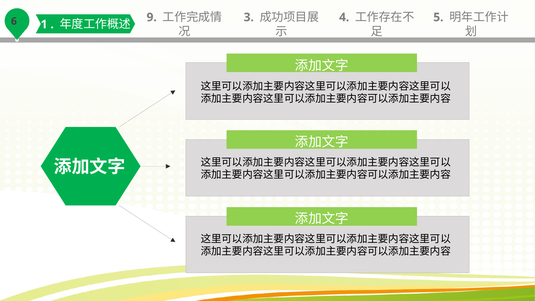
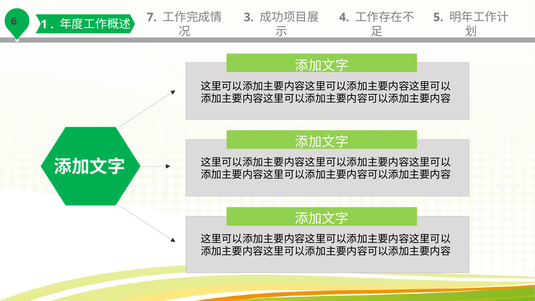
9: 9 -> 7 (152, 17)
